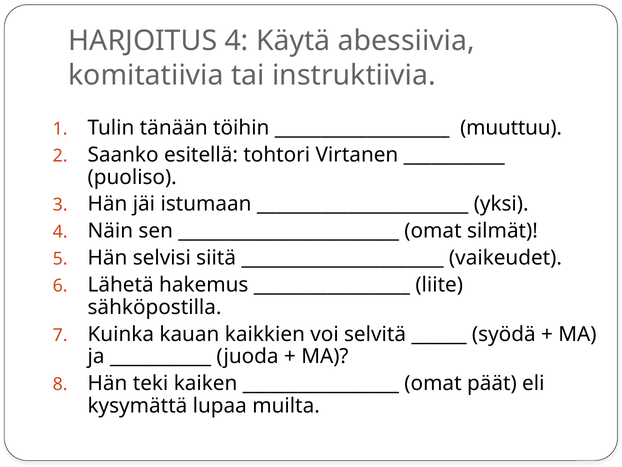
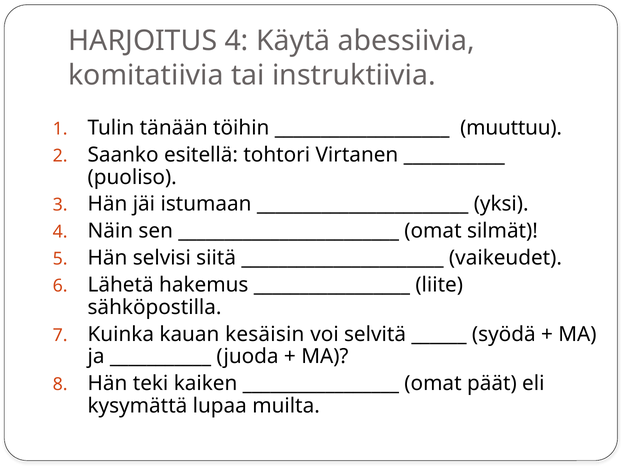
kaikkien: kaikkien -> kesäisin (265, 334)
